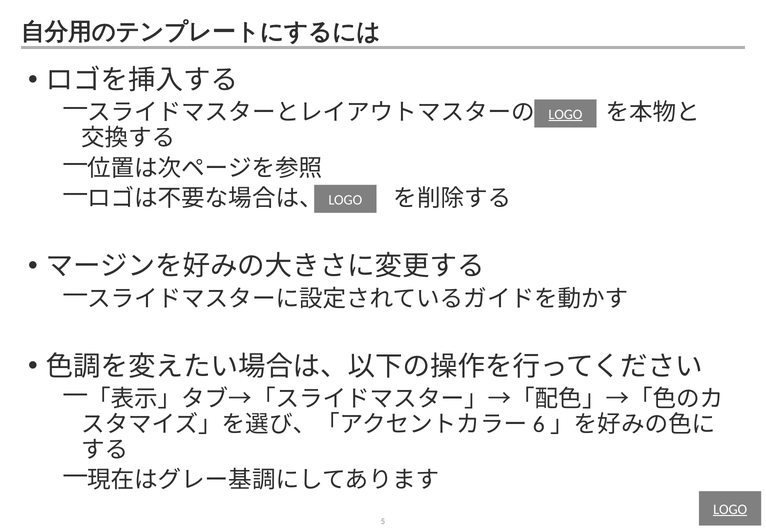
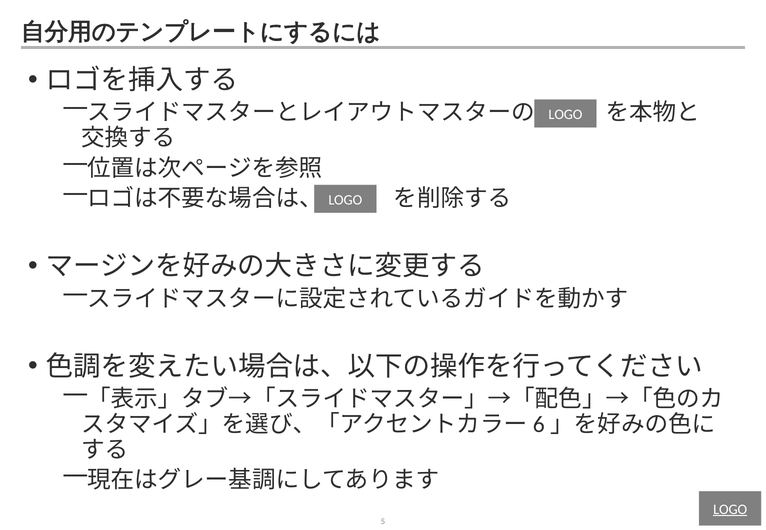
LOGO underline: present -> none (565, 114)
